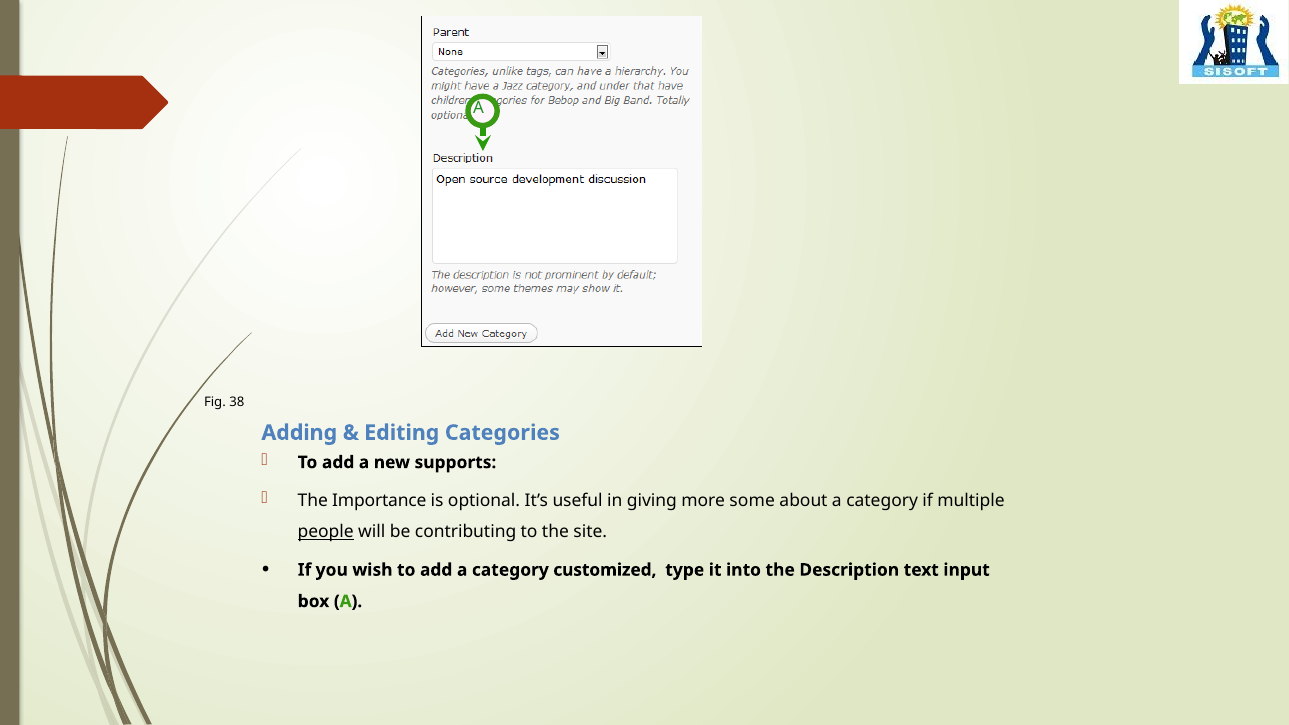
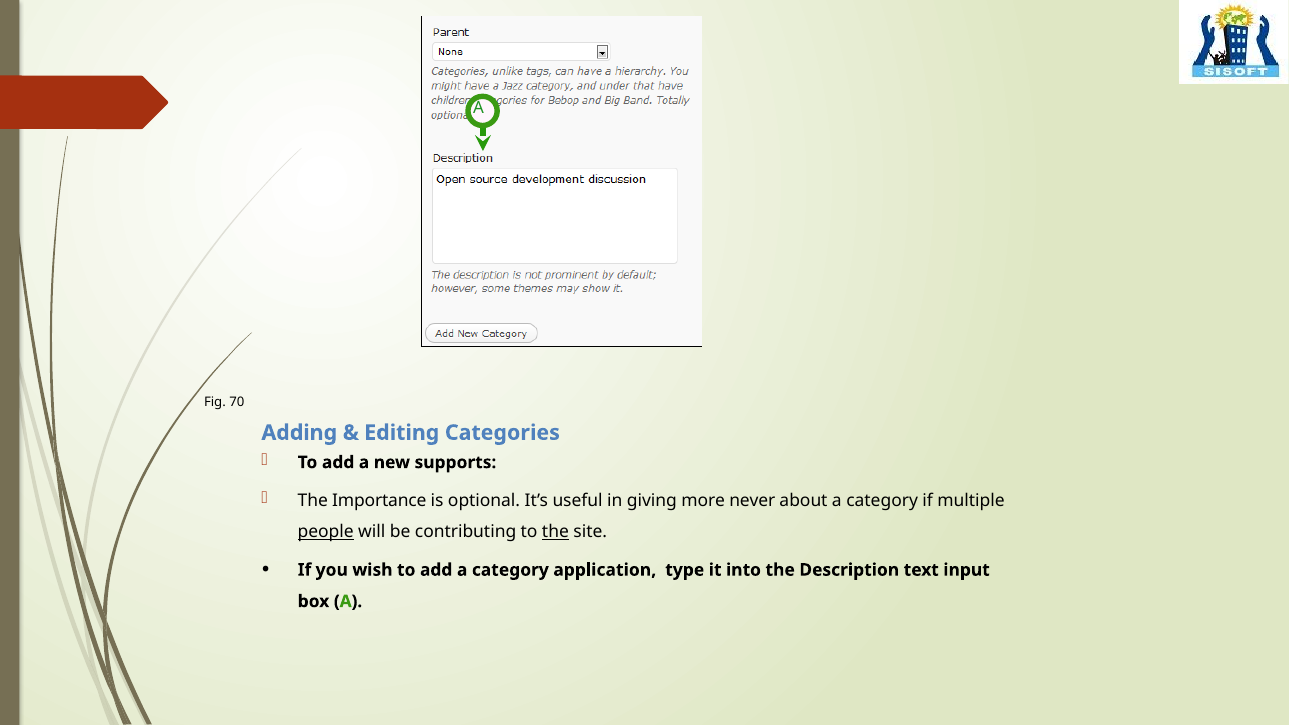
38: 38 -> 70 (237, 402)
some: some -> never (752, 500)
the underline: none -> present (555, 532)
customized: customized -> application (605, 570)
